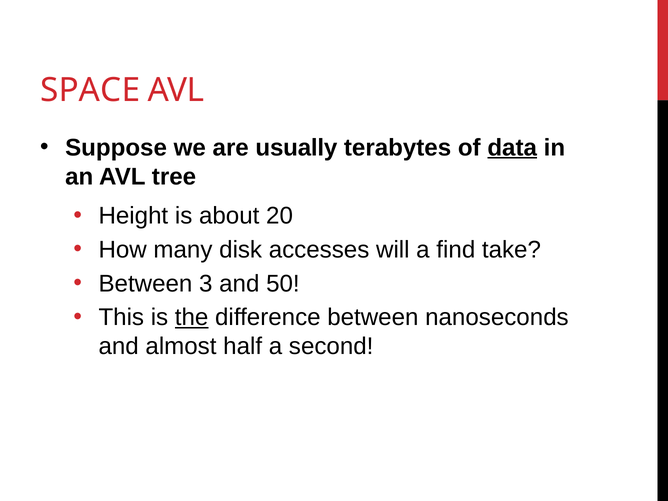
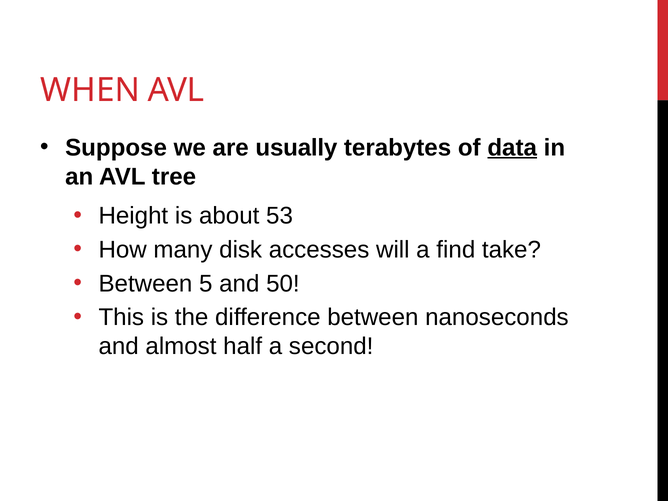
SPACE: SPACE -> WHEN (90, 90)
20: 20 -> 53 (280, 216)
3: 3 -> 5 (206, 284)
the underline: present -> none (192, 317)
